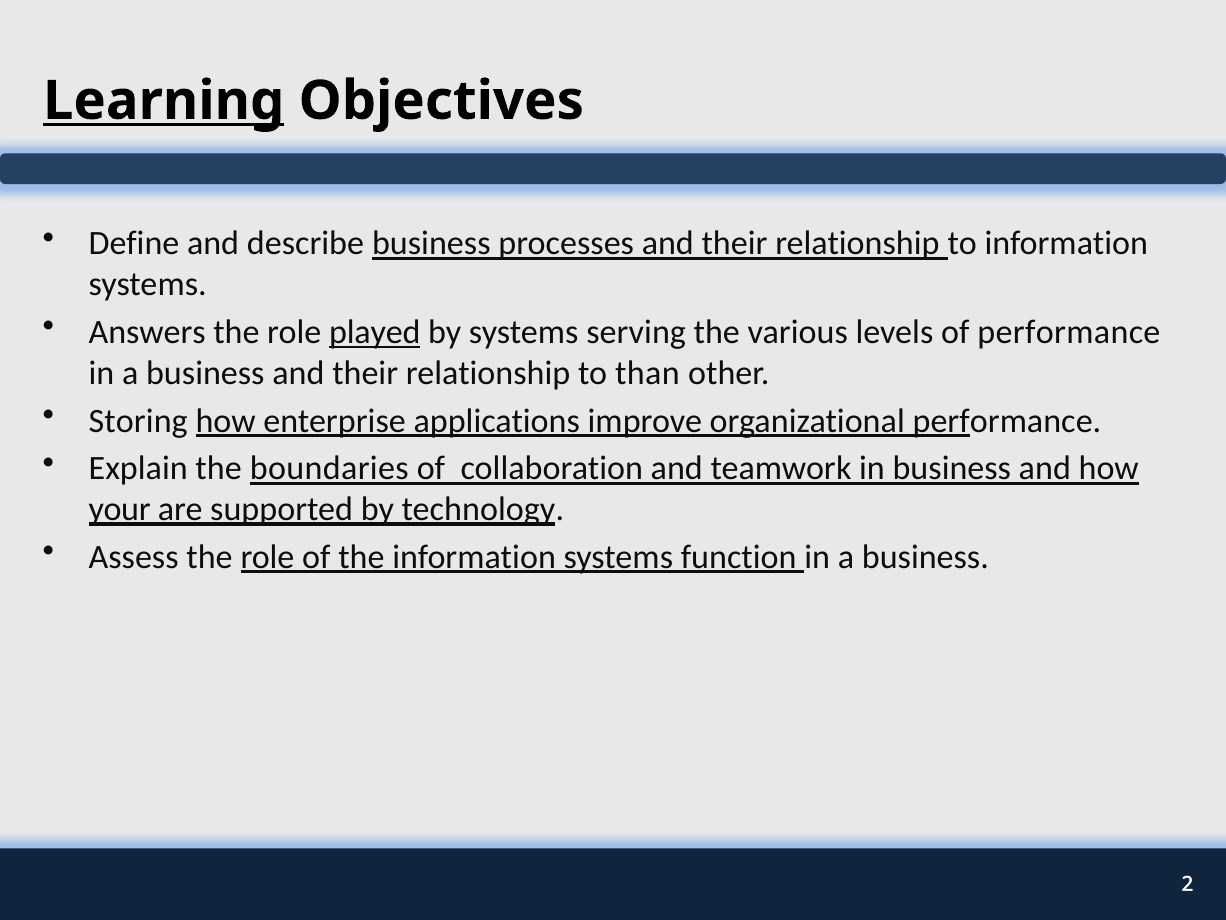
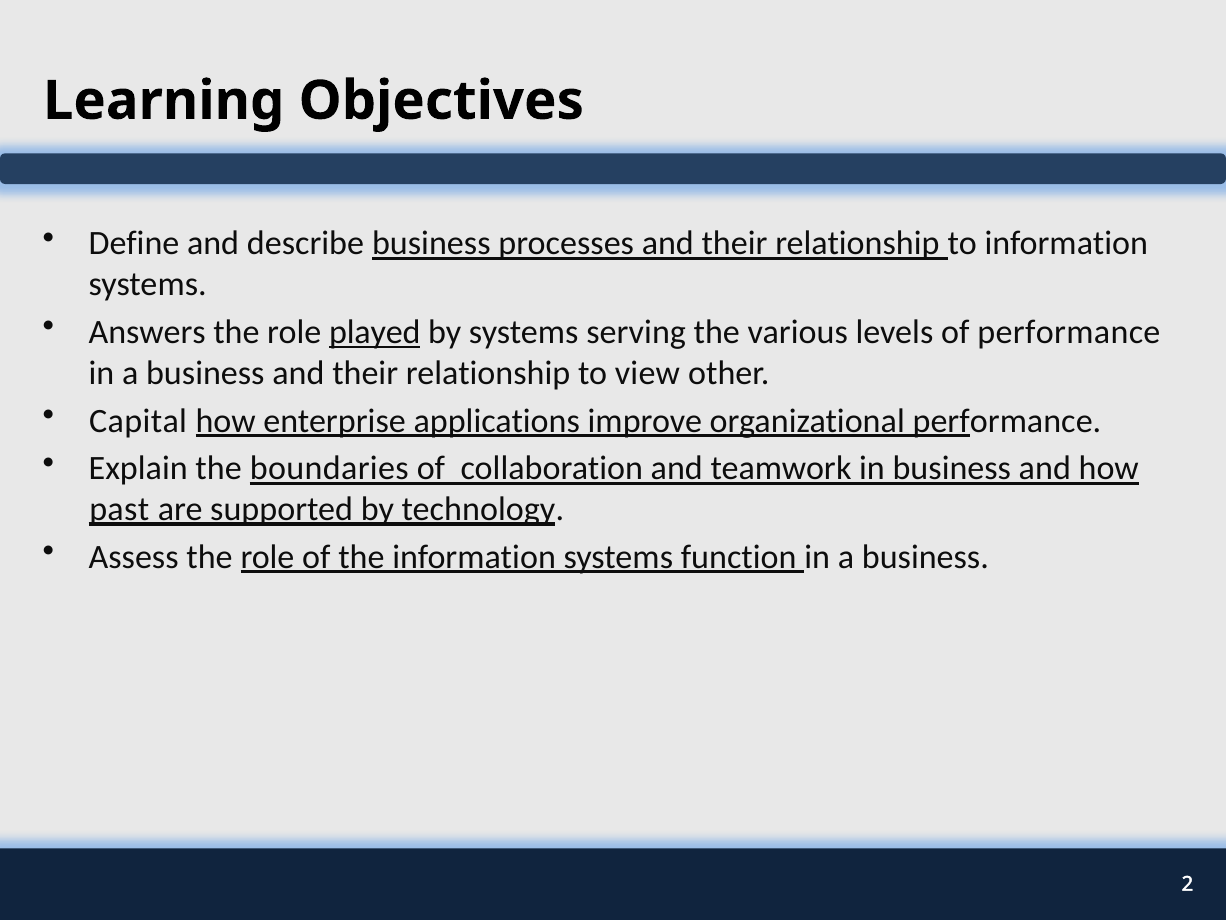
Learning underline: present -> none (164, 101)
than: than -> view (647, 373)
Storing: Storing -> Capital (138, 421)
your: your -> past (119, 509)
